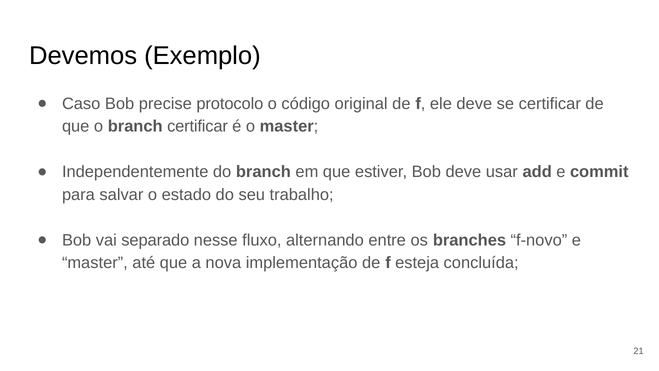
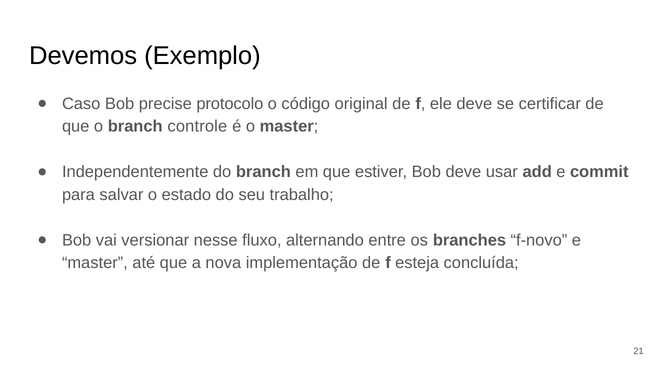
branch certificar: certificar -> controle (197, 126)
separado: separado -> versionar (155, 240)
